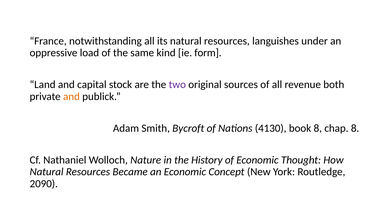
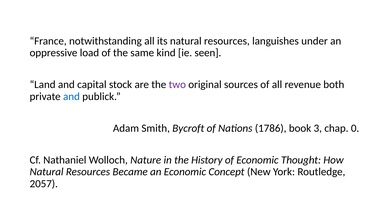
form: form -> seen (208, 53)
and colour: orange -> blue (71, 96)
4130: 4130 -> 1786 (271, 128)
book 8: 8 -> 3 (318, 128)
chap 8: 8 -> 0 (355, 128)
2090: 2090 -> 2057 (44, 183)
